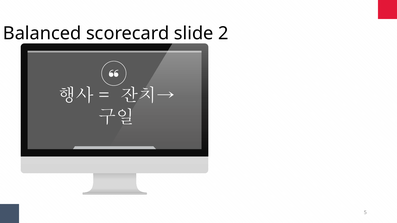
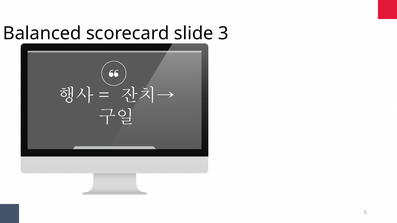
2: 2 -> 3 (223, 33)
